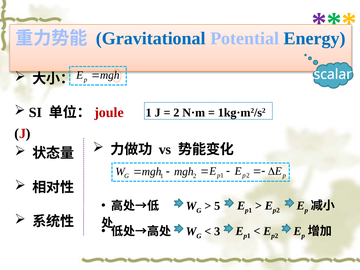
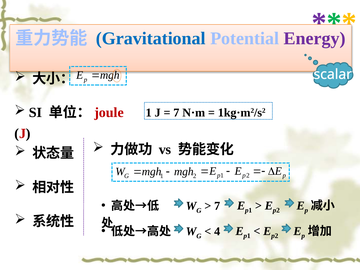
Energy colour: blue -> purple (315, 38)
2: 2 -> 7 (176, 113)
5: 5 -> 7 (217, 206)
3: 3 -> 4 (217, 231)
